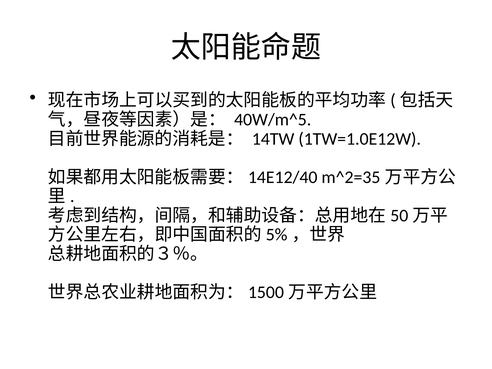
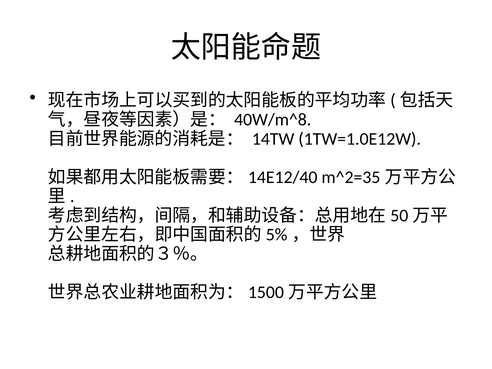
40W/m^5: 40W/m^5 -> 40W/m^8 (273, 120)
